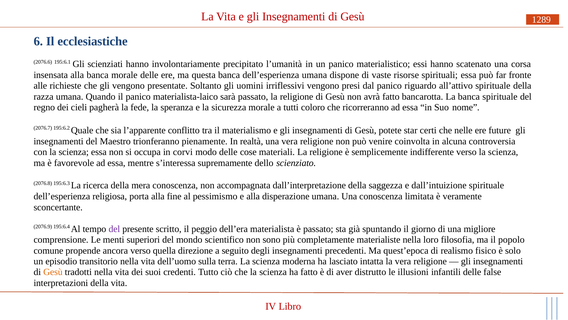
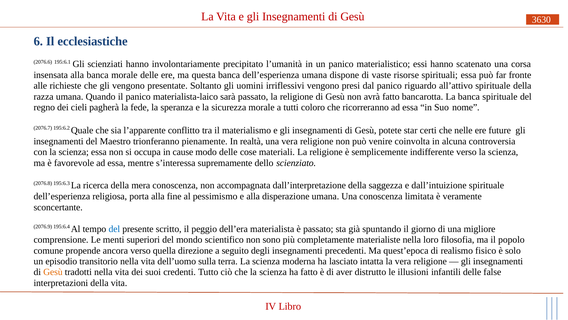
1289: 1289 -> 3630 (541, 20)
corvi: corvi -> cause (183, 152)
del colour: purple -> blue (114, 229)
